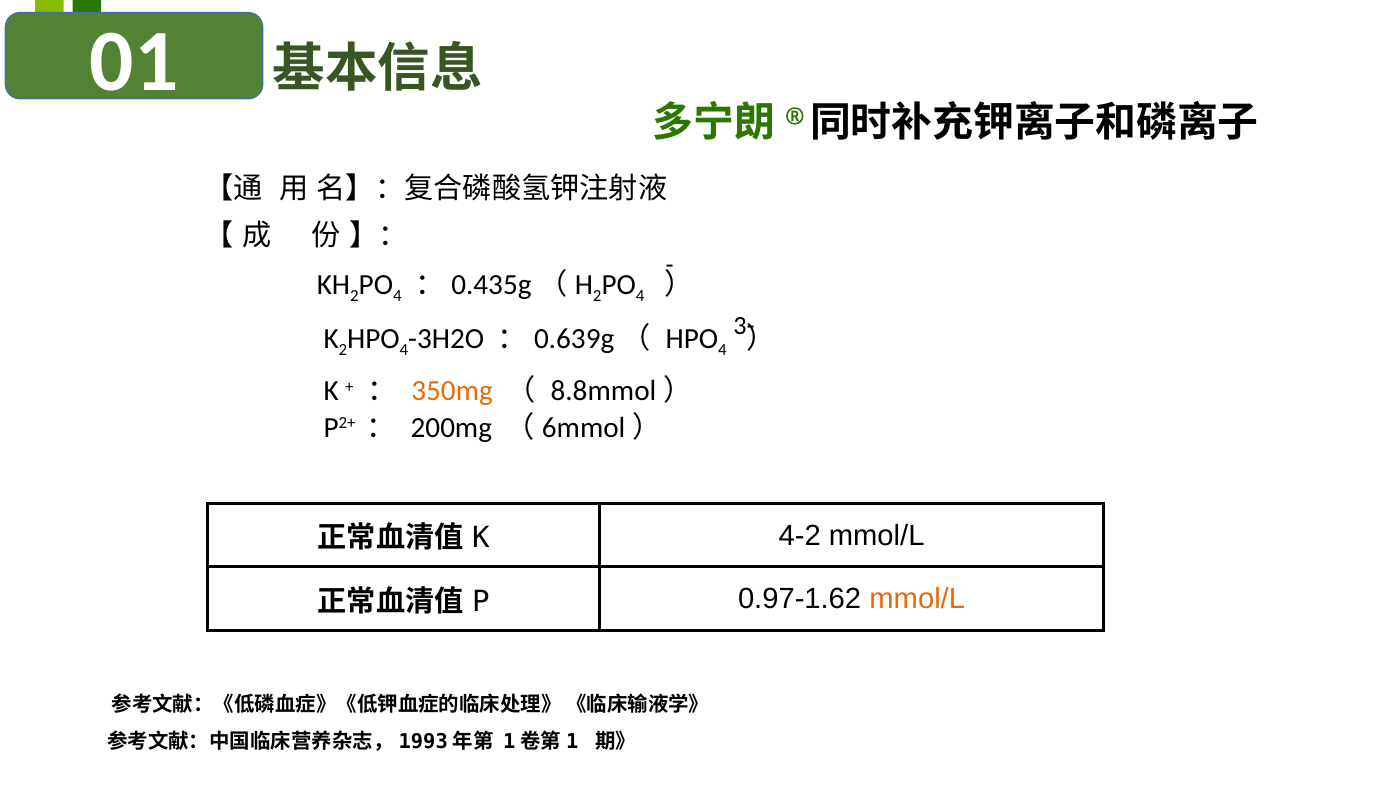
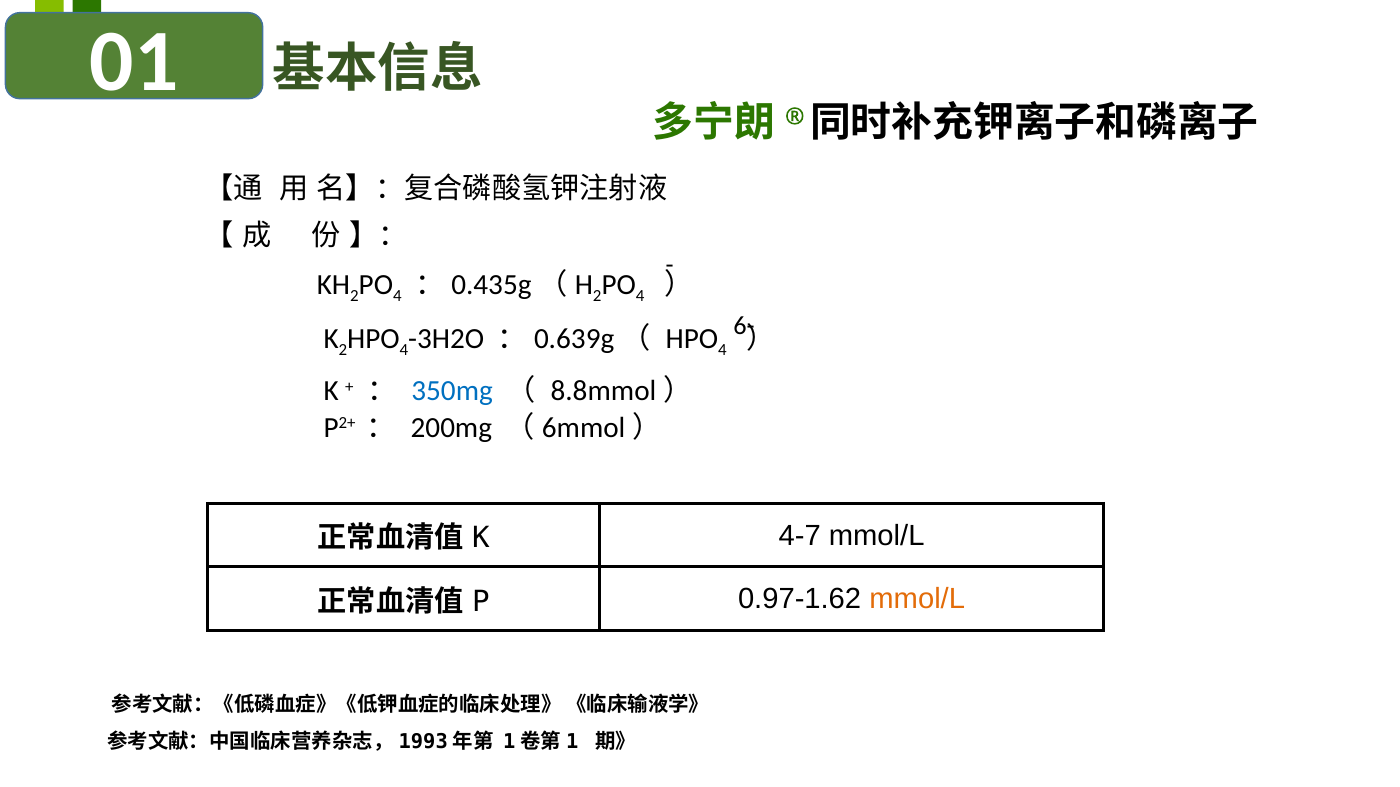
3-: 3- -> 6- (744, 326)
350mg colour: orange -> blue (452, 391)
4-2: 4-2 -> 4-7 (800, 536)
